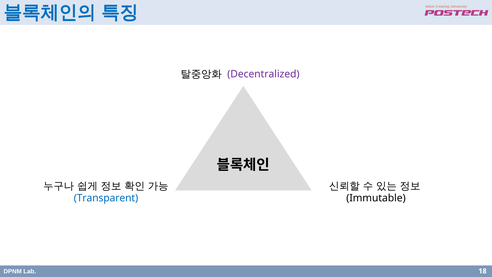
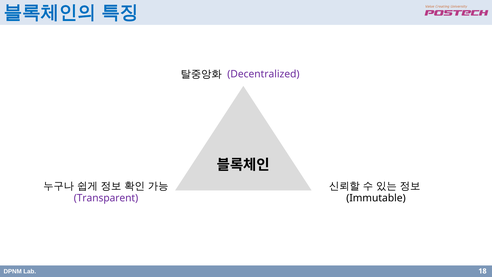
Transparent colour: blue -> purple (106, 198)
